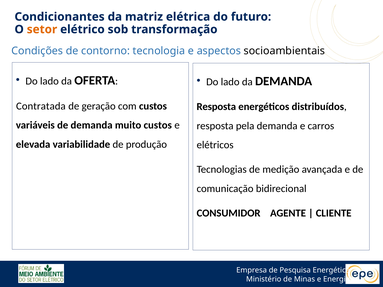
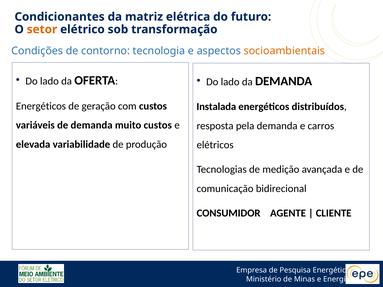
socioambientais colour: black -> orange (284, 51)
Contratada: Contratada -> Energéticos (41, 106)
Resposta: Resposta -> Instalada (216, 107)
